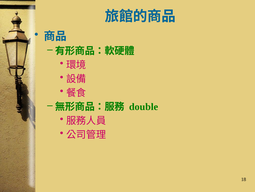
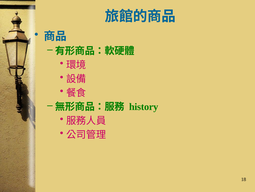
double: double -> history (144, 106)
